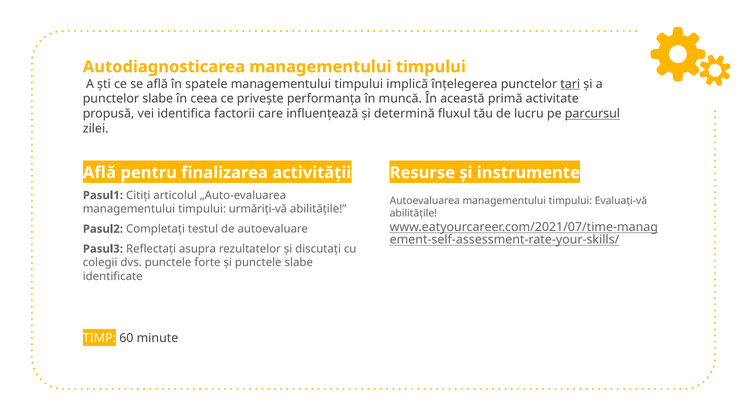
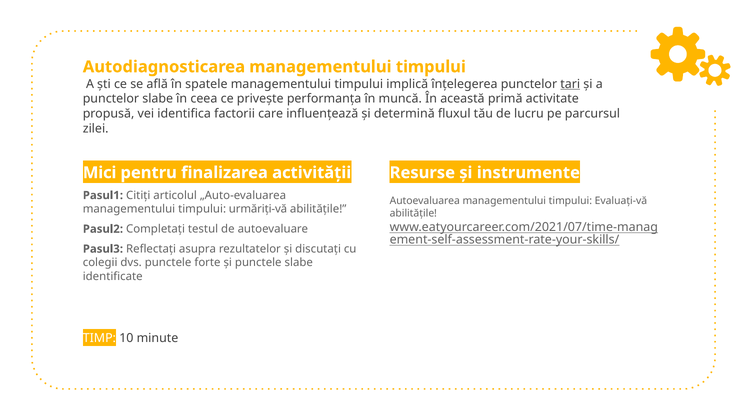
parcursul underline: present -> none (592, 114)
Află: Află -> Mici (100, 173)
60: 60 -> 10 (126, 338)
